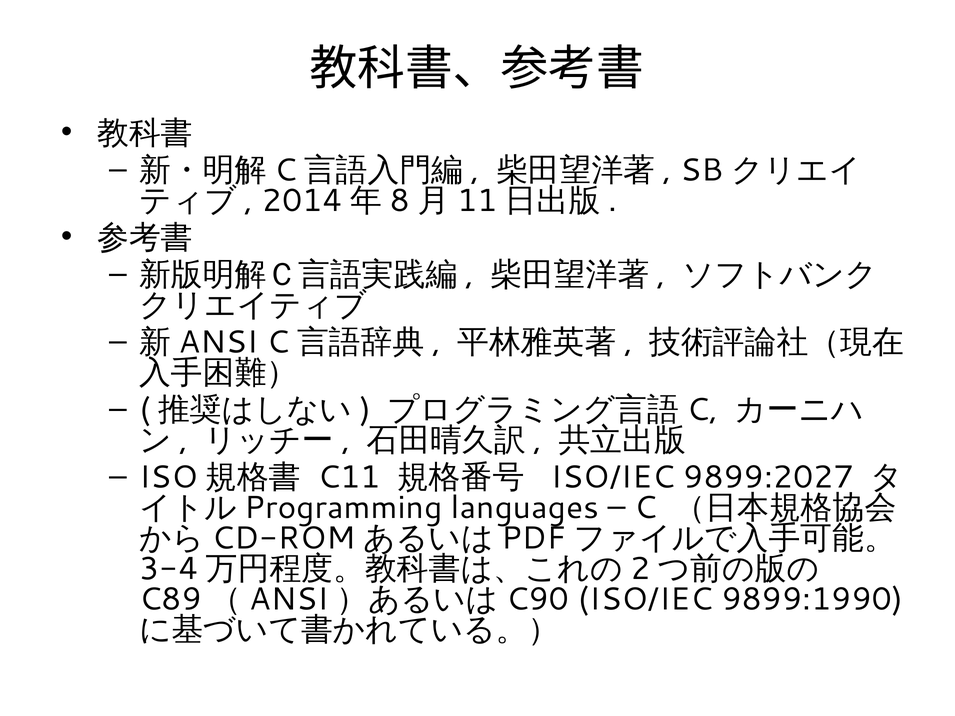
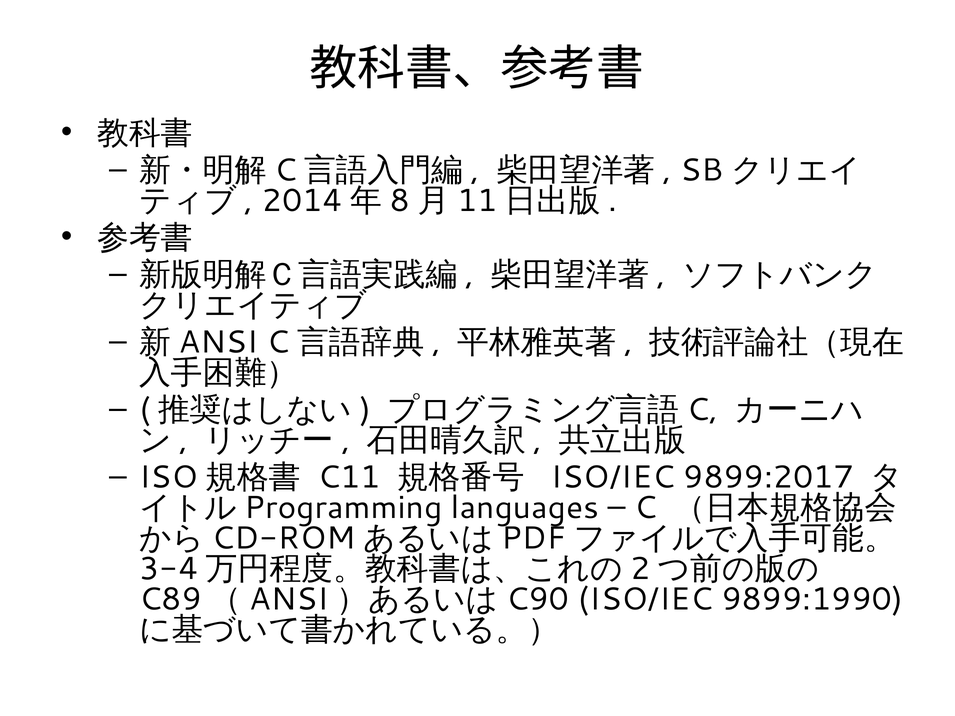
9899:2027: 9899:2027 -> 9899:2017 (769, 477)
